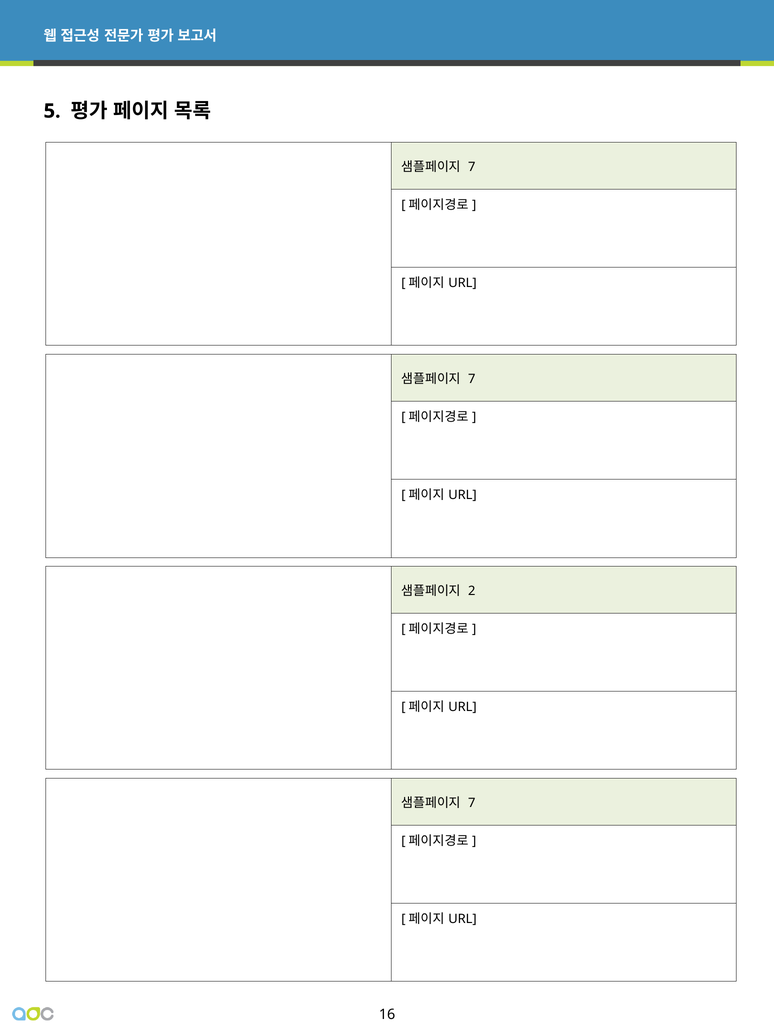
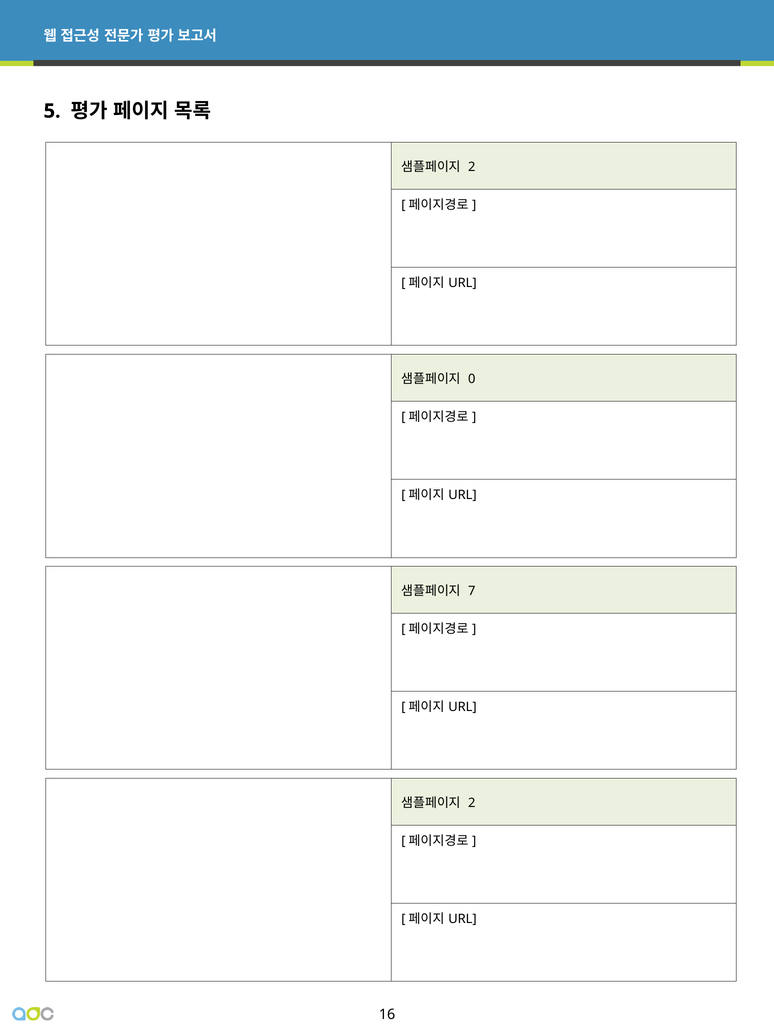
7: 7 -> 2 (472, 167)
7: 7 -> 0 (472, 379)
2: 2 -> 7 (472, 591)
7: 7 -> 2 (472, 803)
